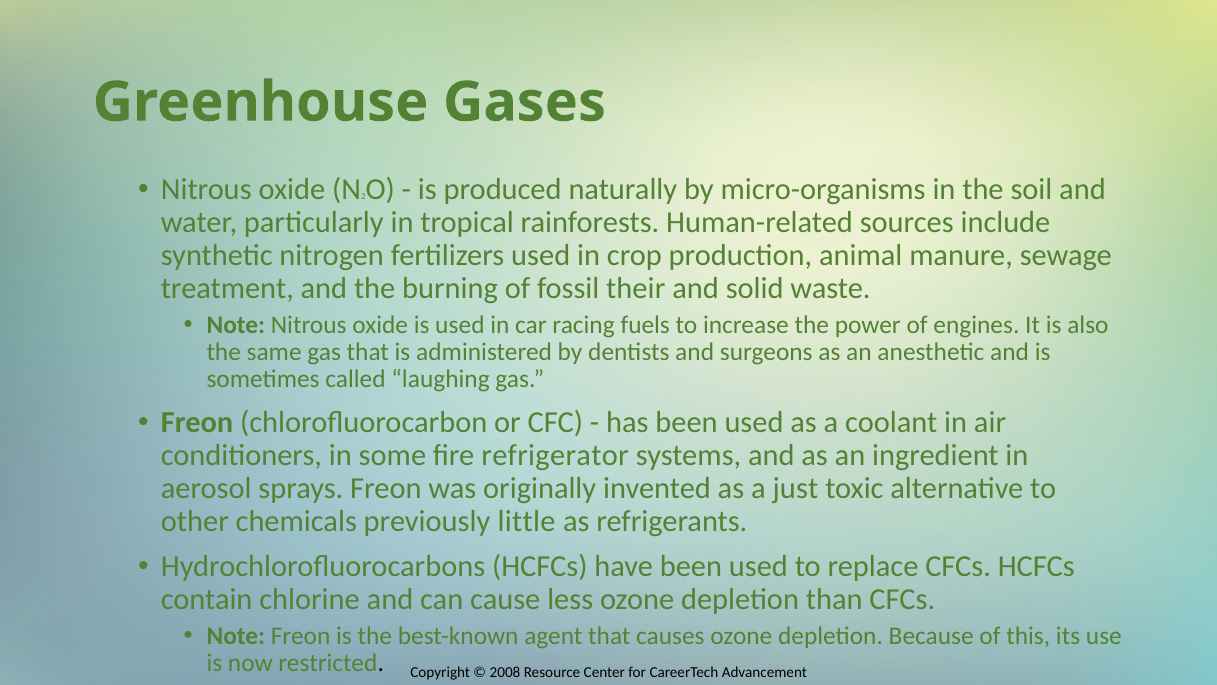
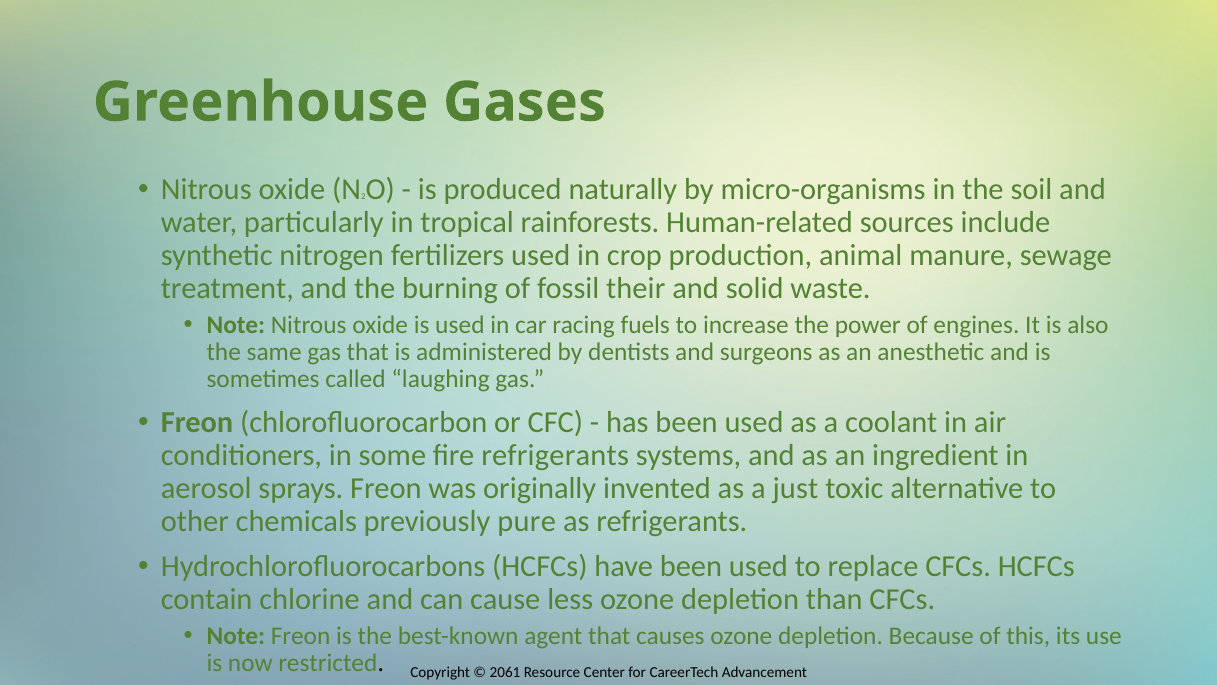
fire refrigerator: refrigerator -> refrigerants (555, 455)
little: little -> pure (527, 521)
2008: 2008 -> 2061 (505, 672)
